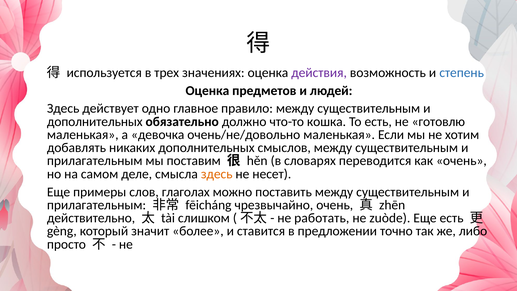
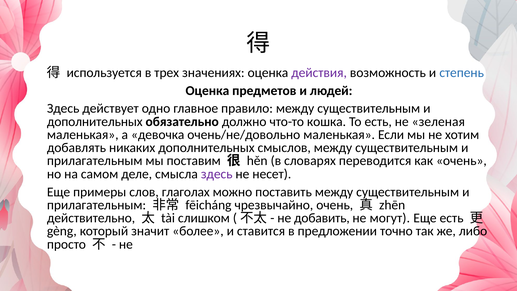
готовлю: готовлю -> зеленая (438, 122)
здесь colour: orange -> purple (217, 174)
работать: работать -> добавить (322, 218)
zuòde: zuòde -> могут (390, 218)
